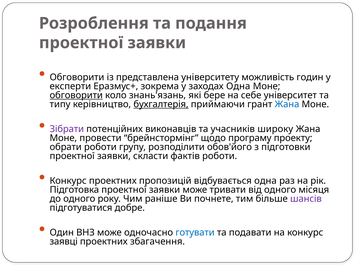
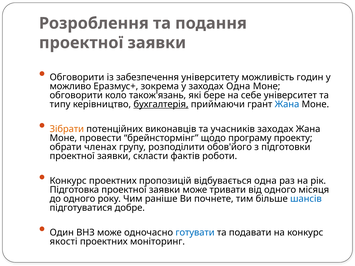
представлена: представлена -> забезпечення (148, 77)
експерти: експерти -> можливо (70, 86)
обговорити underline: present -> none (76, 95)
знань'язань: знань'язань -> також'язань (158, 95)
Зібрати colour: purple -> orange (67, 129)
учасників широку: широку -> заходах (275, 129)
обрати роботи: роботи -> членах (100, 147)
шансів colour: purple -> blue (306, 199)
заявці: заявці -> якості (64, 242)
збагачення: збагачення -> моніторинг (158, 242)
